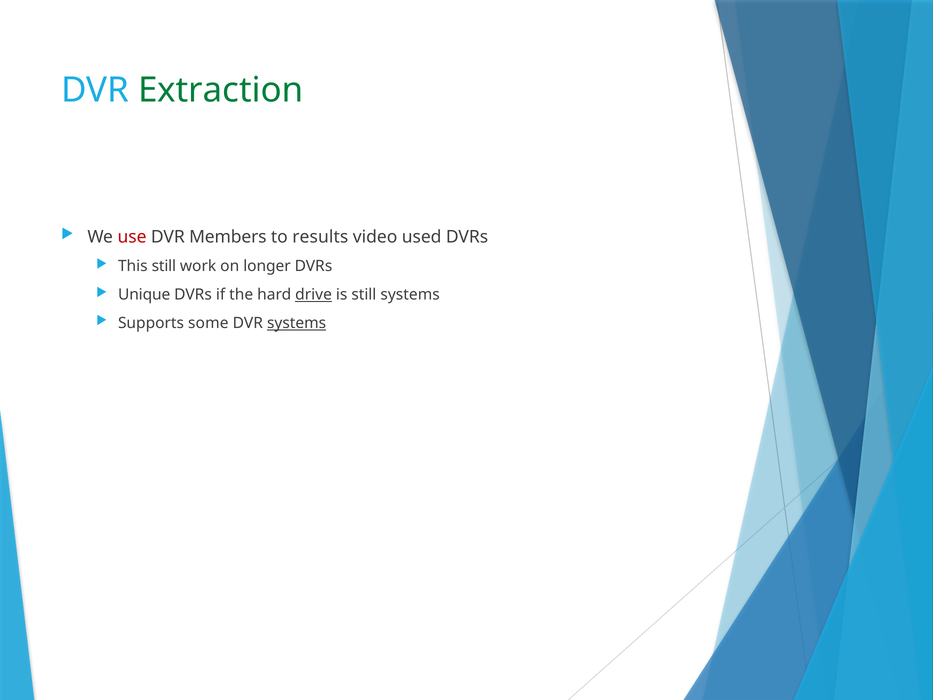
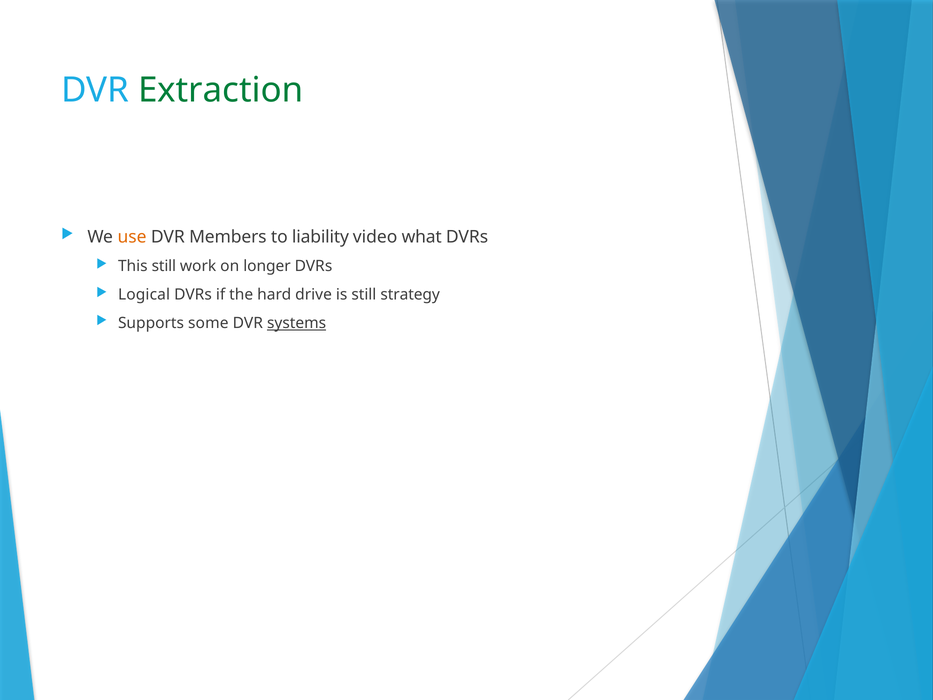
use colour: red -> orange (132, 237)
results: results -> liability (320, 237)
used: used -> what (422, 237)
Unique: Unique -> Logical (144, 295)
drive underline: present -> none (314, 295)
still systems: systems -> strategy (410, 295)
